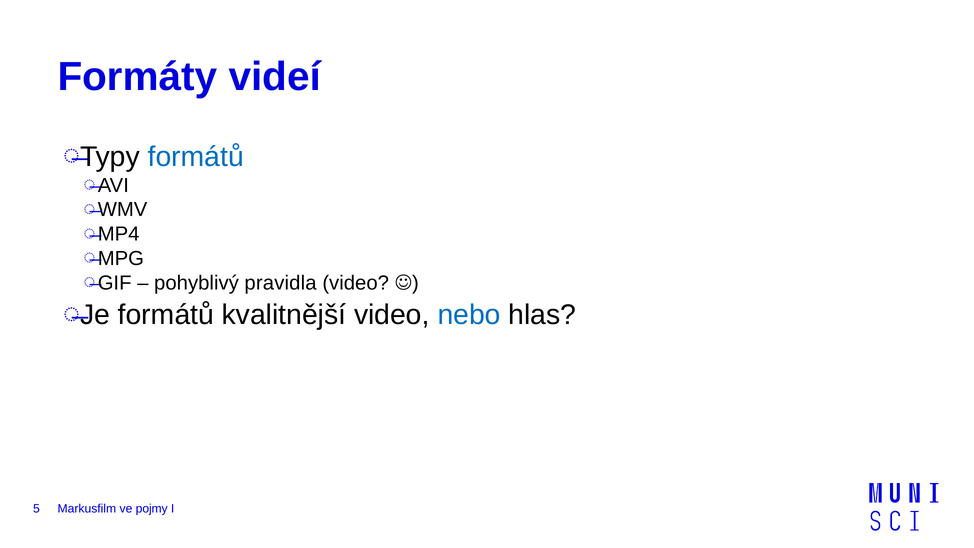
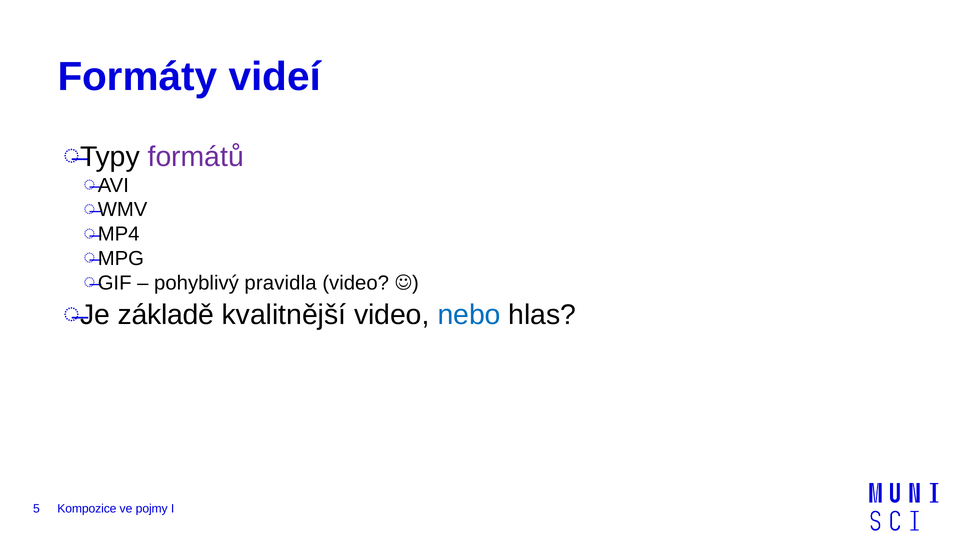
formátů colour: blue -> purple (196, 157)
Je formátů: formátů -> základě (166, 315)
Markusfilm: Markusfilm -> Kompozice (87, 508)
